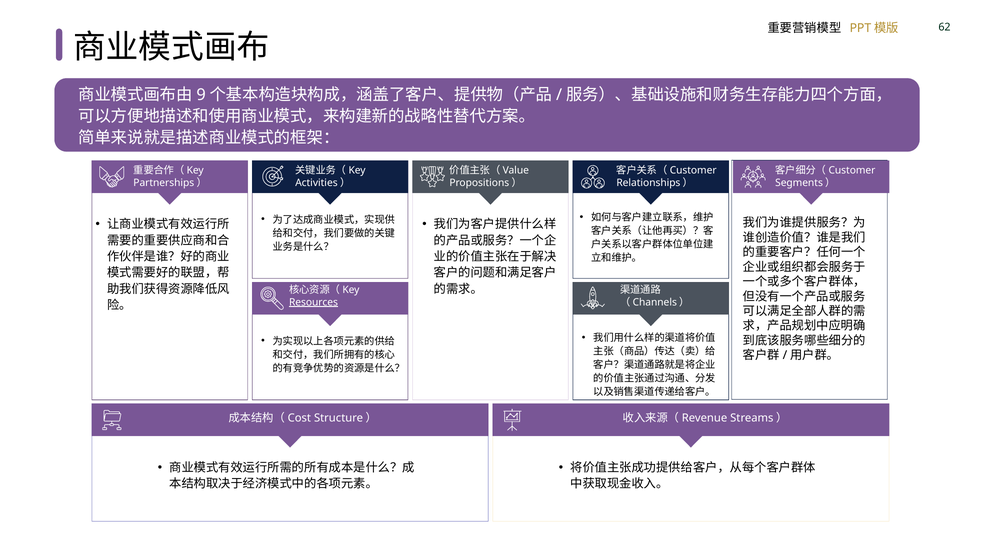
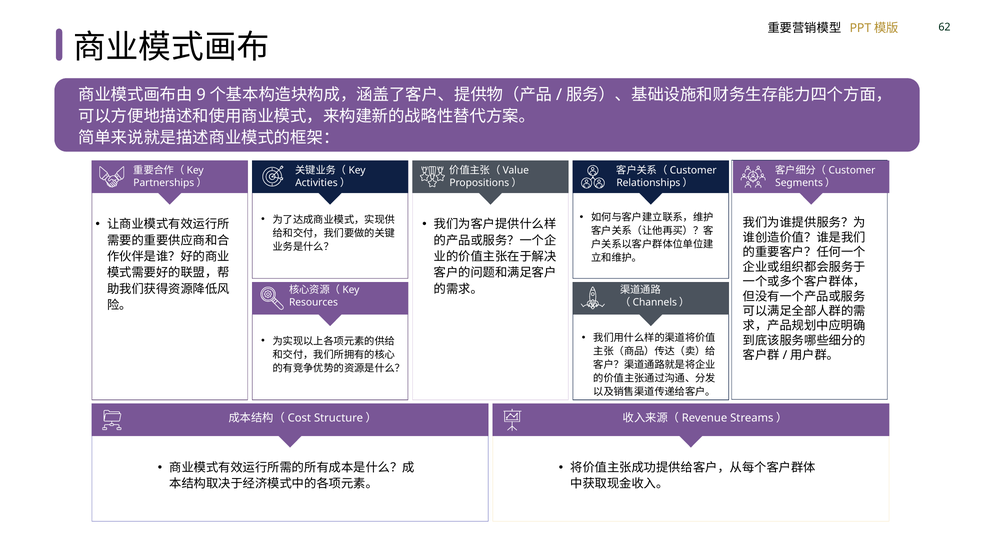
Resources underline: present -> none (313, 302)
